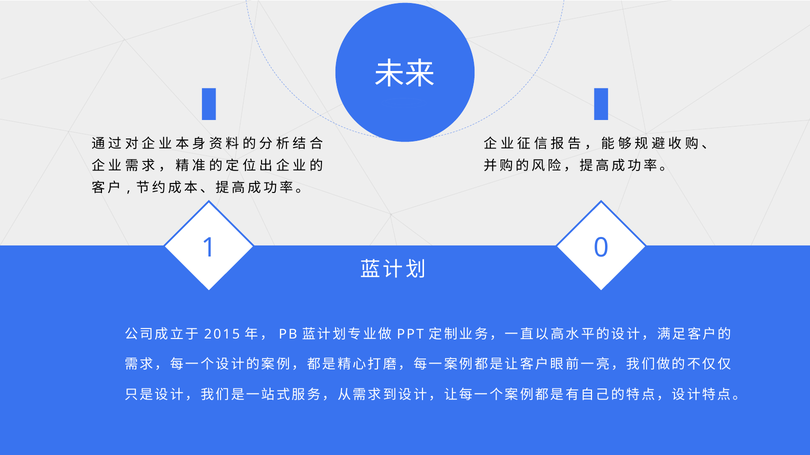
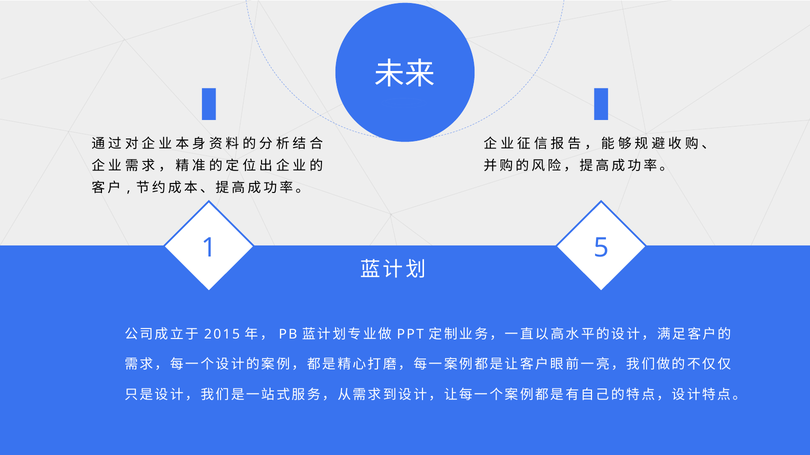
0: 0 -> 5 (601, 248)
